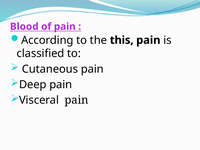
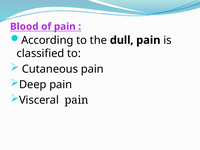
this: this -> dull (122, 40)
